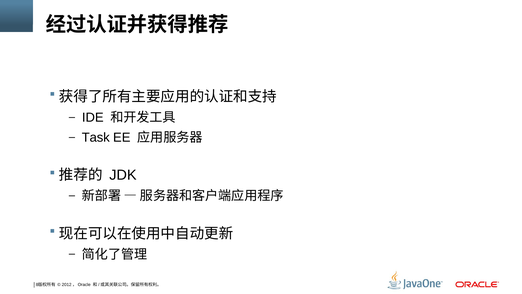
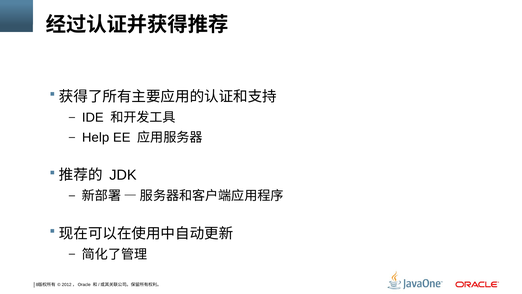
Task: Task -> Help (96, 137)
